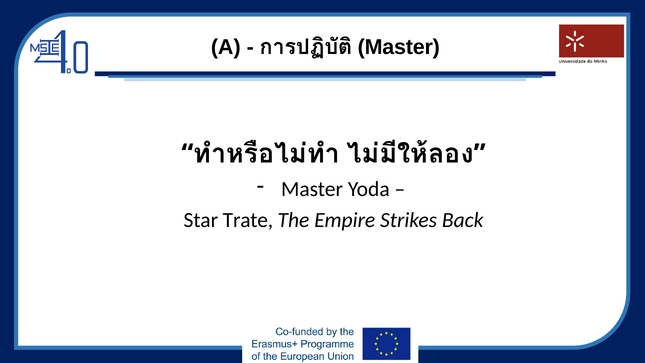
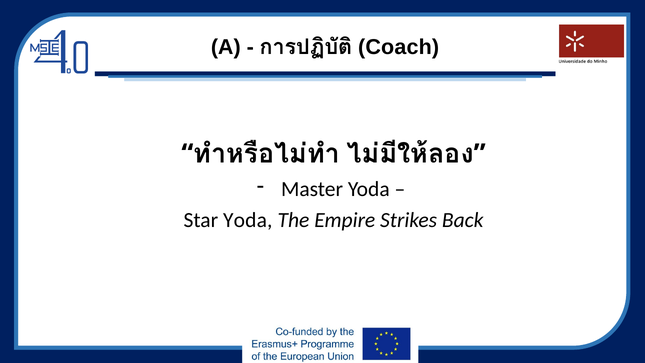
Master: Master -> Coach (399, 47)
Star Trate: Trate -> Yoda (248, 220)
